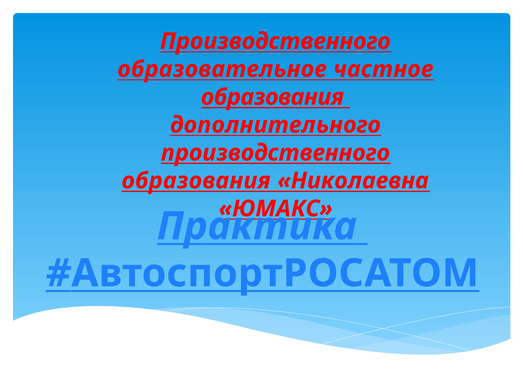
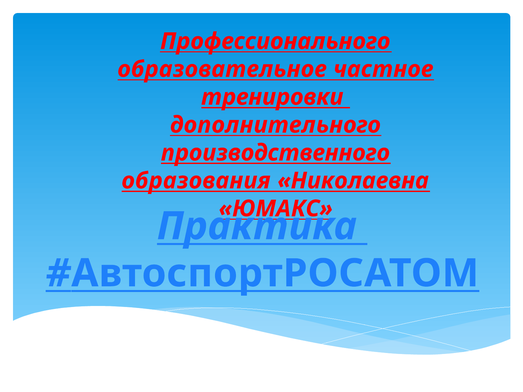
Производственного: Производственного -> Профессионального (275, 41)
образования: образования -> тренировки (272, 97)
